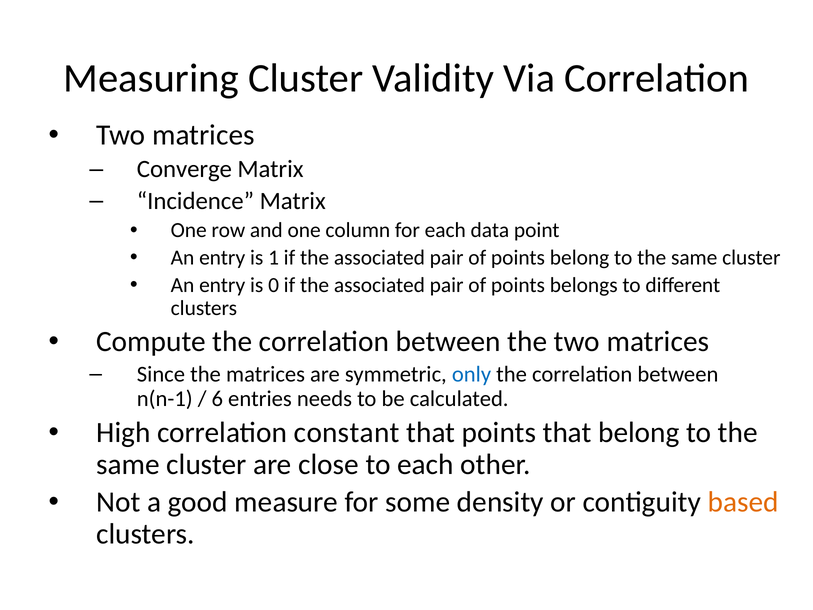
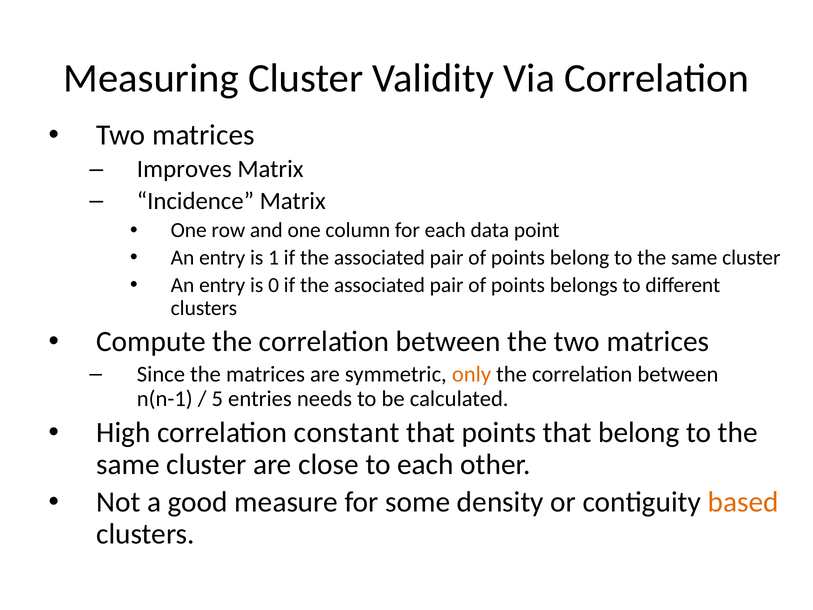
Converge: Converge -> Improves (184, 169)
only colour: blue -> orange (472, 374)
6: 6 -> 5 (217, 399)
